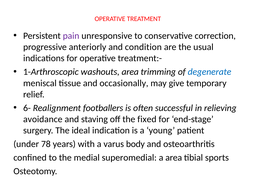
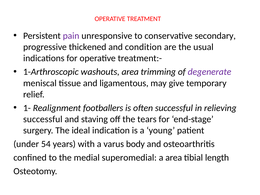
correction: correction -> secondary (215, 36)
anteriorly: anteriorly -> thickened (88, 47)
degenerate colour: blue -> purple (210, 72)
occasionally: occasionally -> ligamentous (124, 83)
6-: 6- -> 1- (27, 108)
avoidance: avoidance -> successful (43, 119)
fixed: fixed -> tears (147, 119)
78: 78 -> 54 (46, 144)
sports: sports -> length (217, 158)
